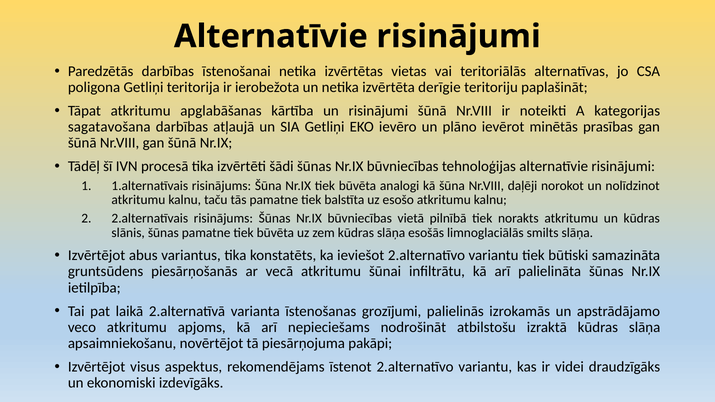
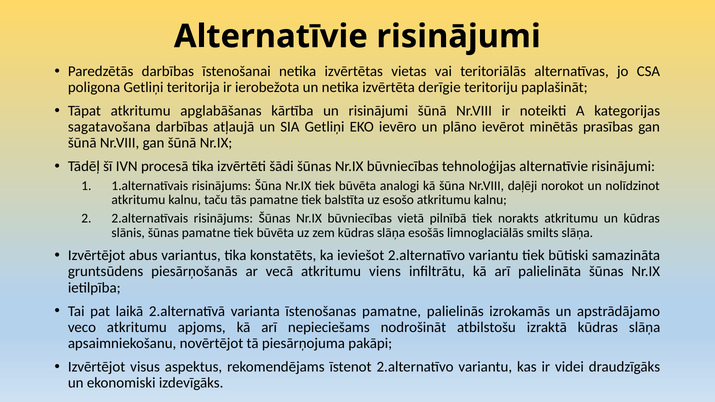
šūnai: šūnai -> viens (385, 272)
īstenošanas grozījumi: grozījumi -> pamatne (392, 311)
